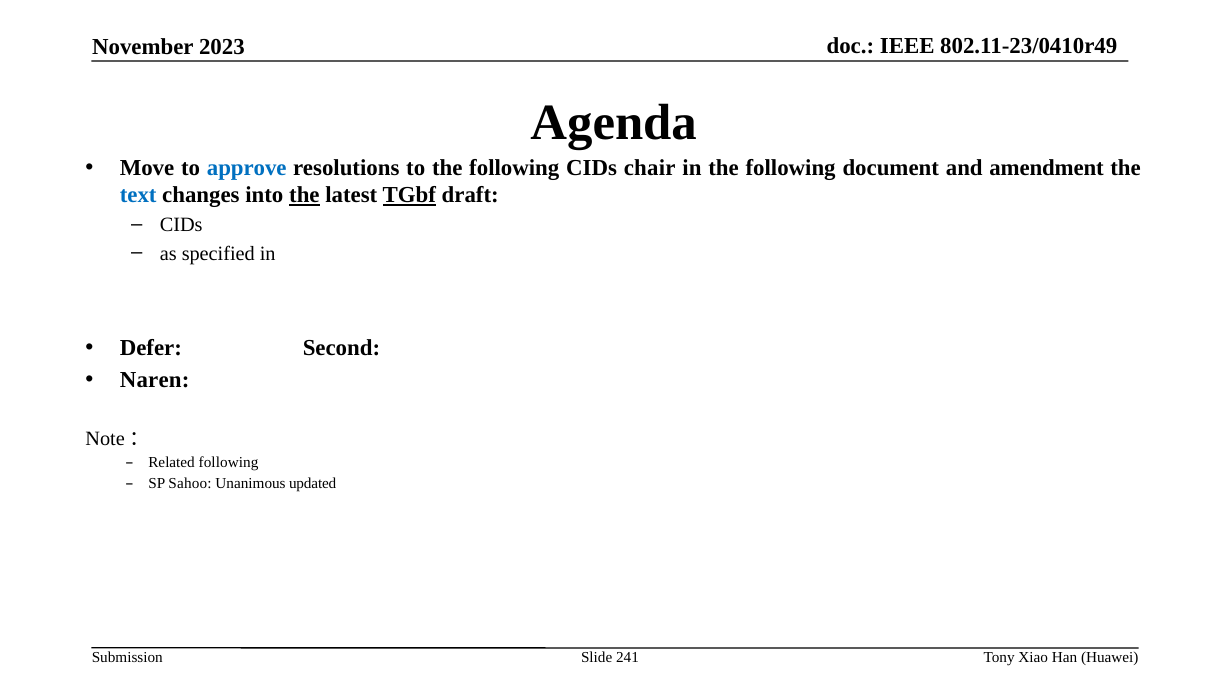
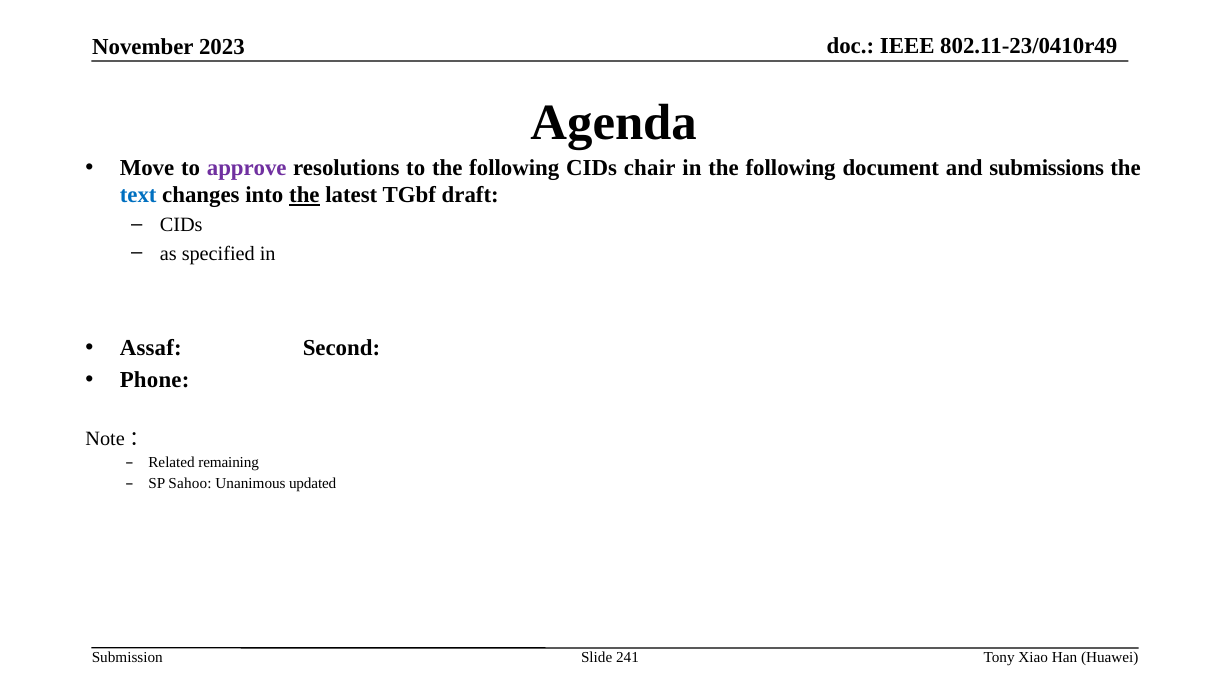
approve colour: blue -> purple (247, 168)
amendment: amendment -> submissions (1047, 168)
TGbf underline: present -> none (409, 195)
Defer: Defer -> Assaf (151, 348)
Naren: Naren -> Phone (155, 380)
Related following: following -> remaining (229, 463)
